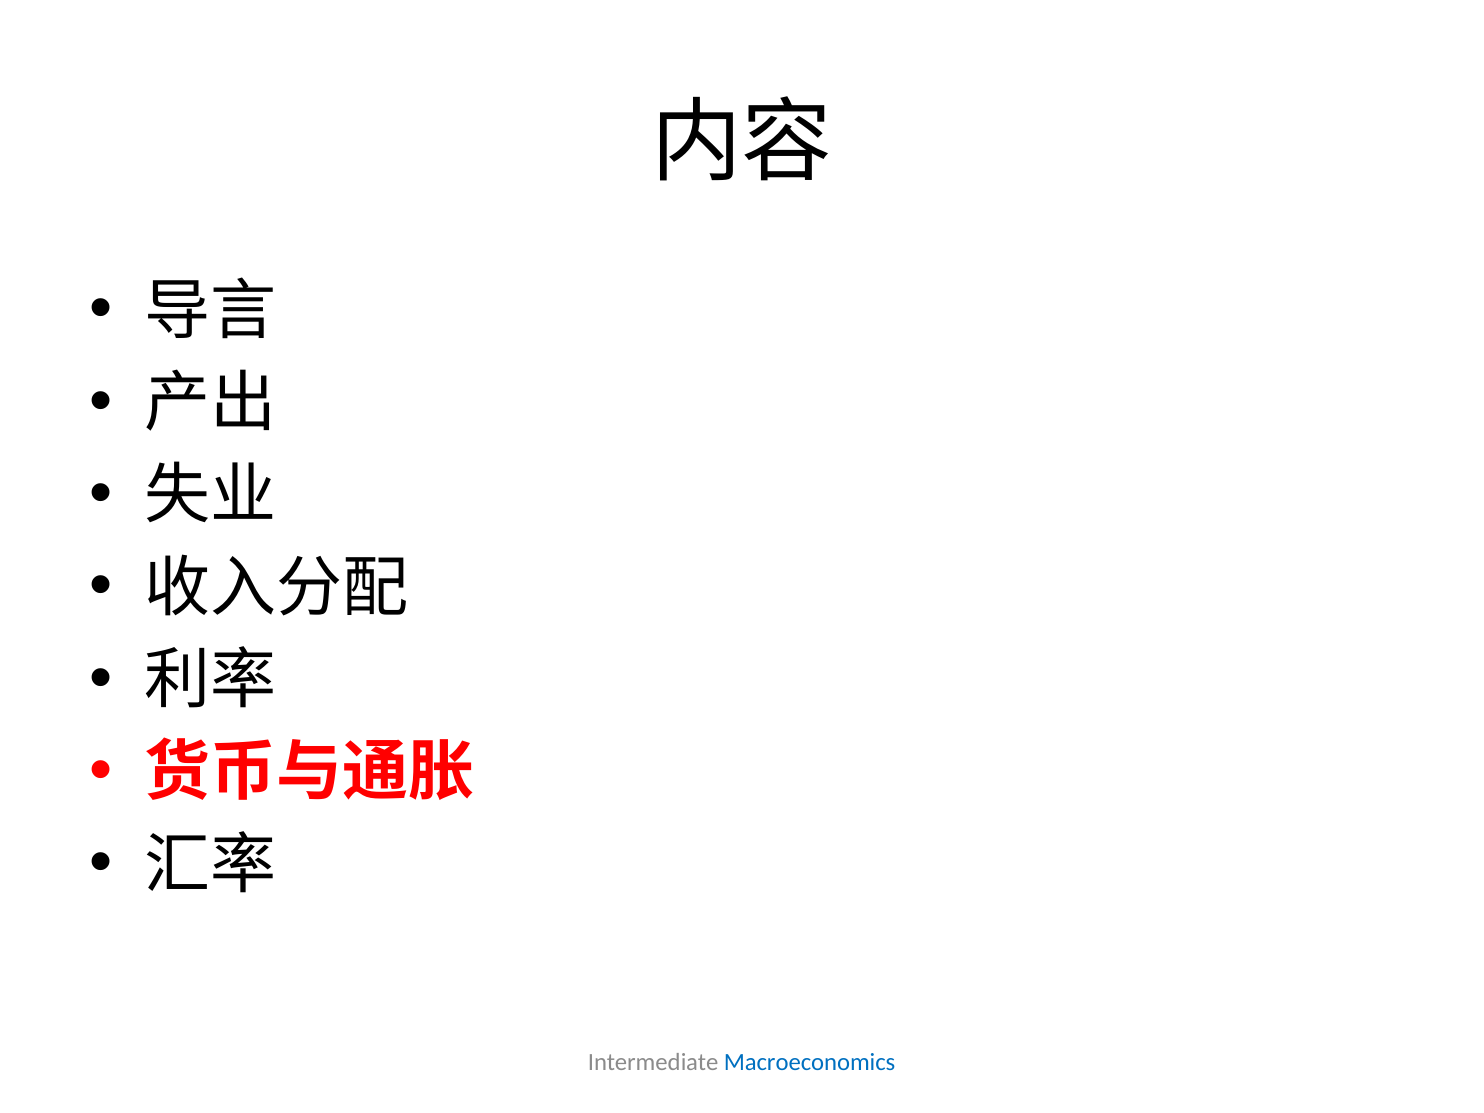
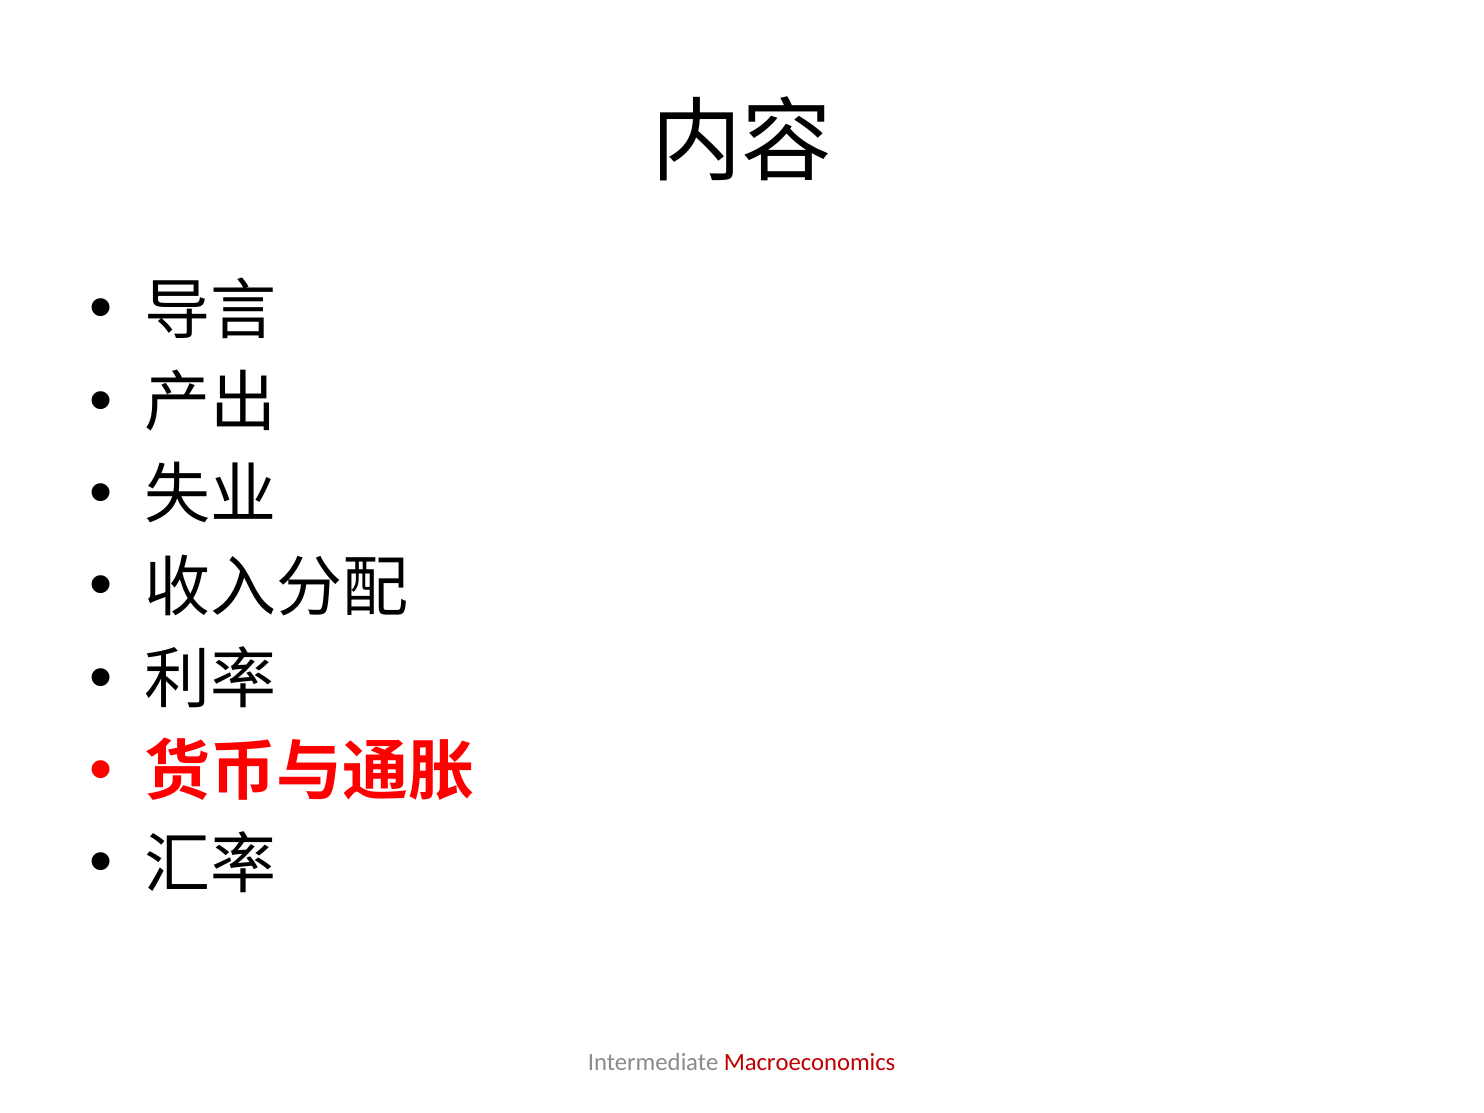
Macroeconomics colour: blue -> red (810, 1063)
